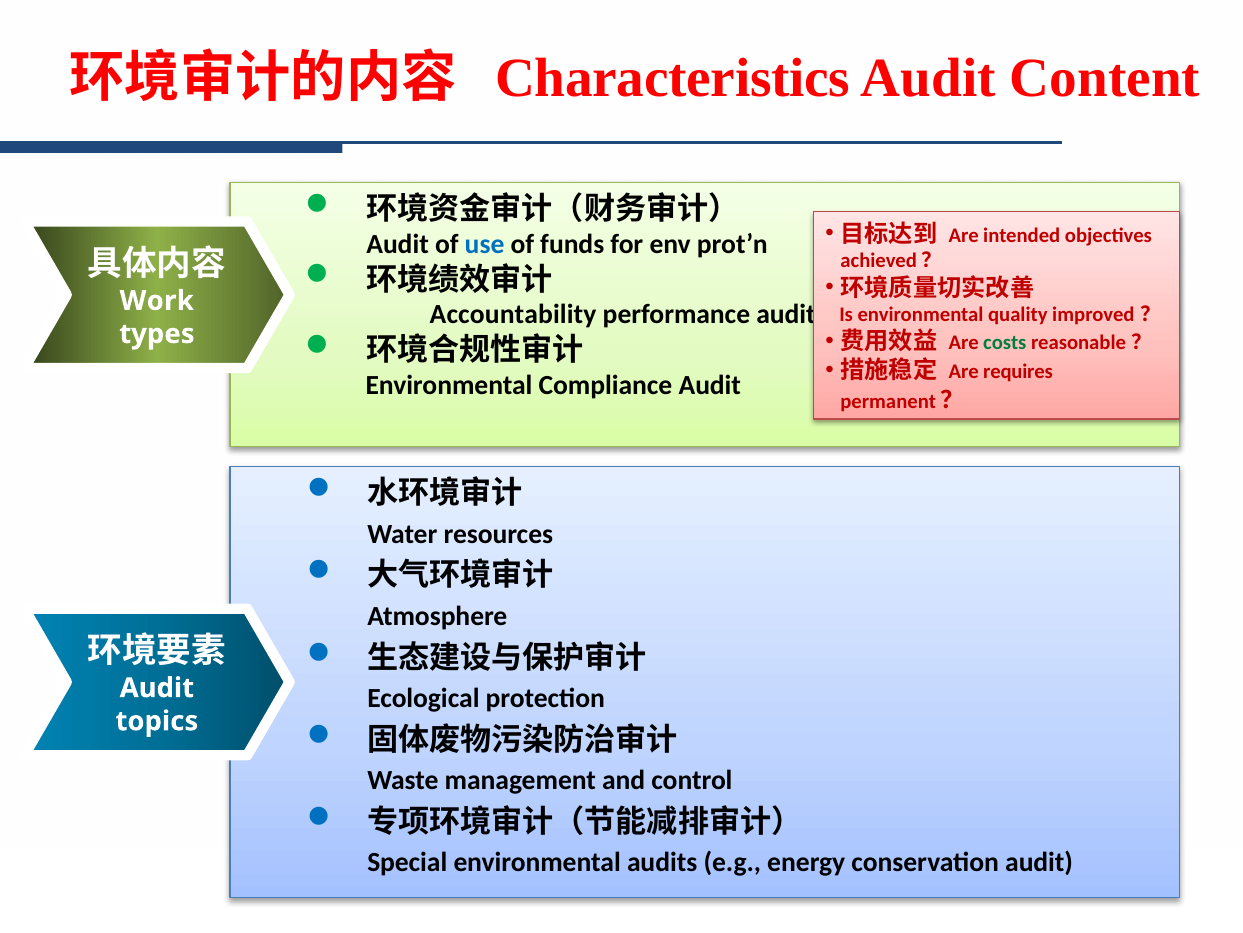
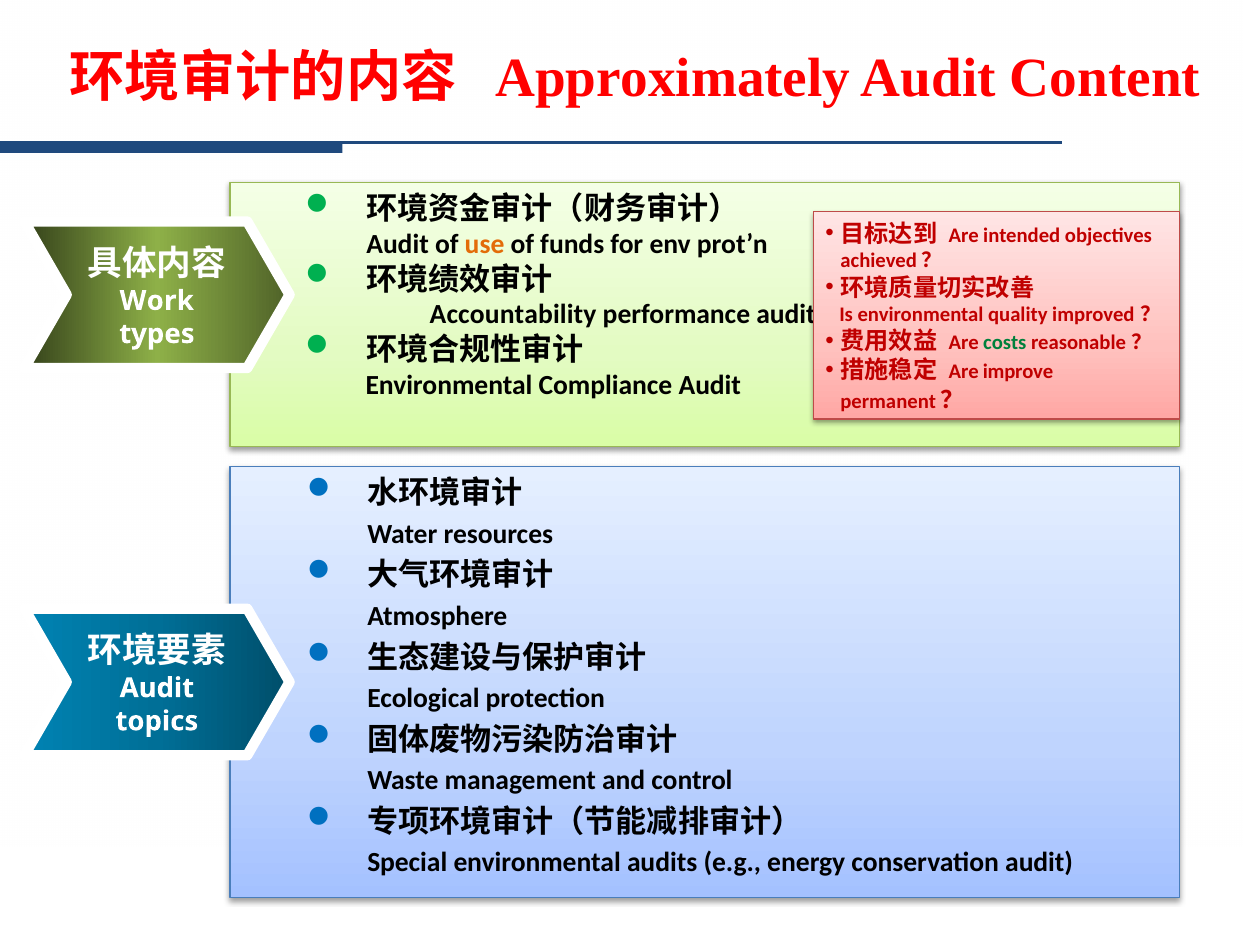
Characteristics: Characteristics -> Approximately (673, 79)
use colour: blue -> orange (485, 244)
requires: requires -> improve (1018, 372)
